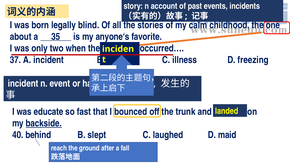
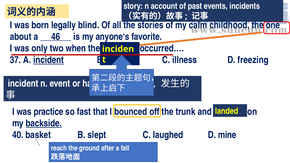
35: 35 -> 46 (56, 37)
incident underline: none -> present (49, 60)
educate: educate -> practice (49, 112)
behind: behind -> basket (38, 135)
maid: maid -> mine (227, 135)
